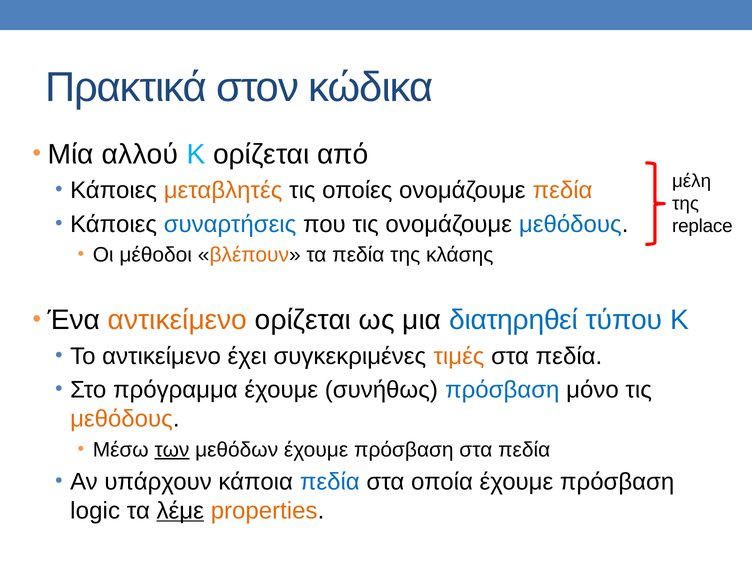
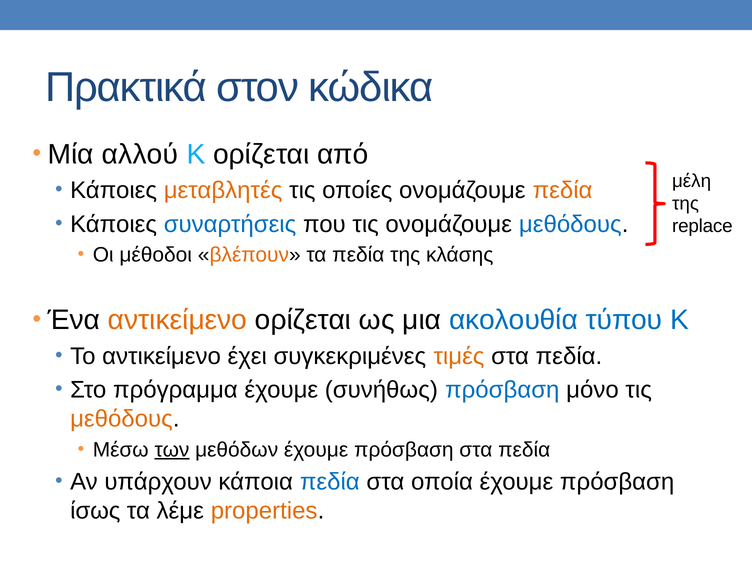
διατηρηθεί: διατηρηθεί -> ακολουθία (514, 320)
logic: logic -> ίσως (95, 511)
λέμε underline: present -> none (180, 511)
